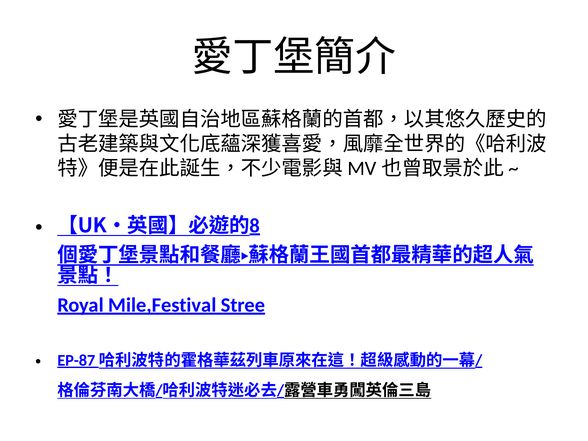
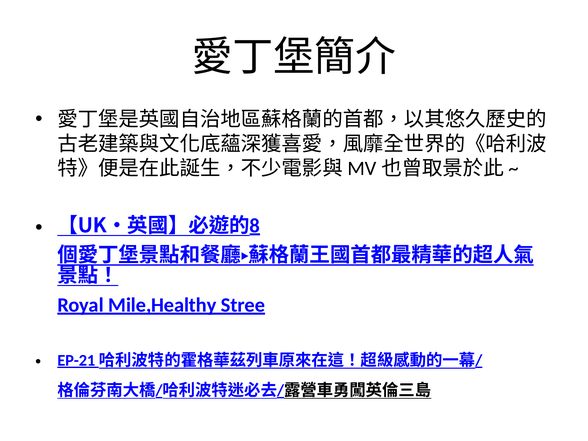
Mile,Festival: Mile,Festival -> Mile,Healthy (162, 305)
EP-87: EP-87 -> EP-21 (76, 360)
